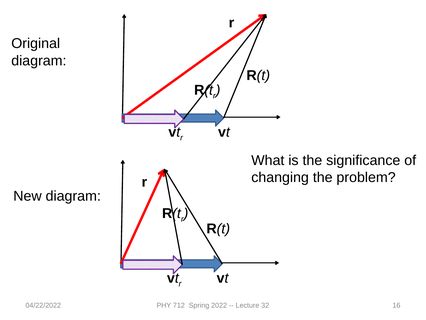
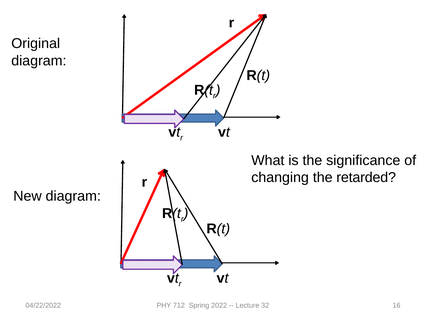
problem: problem -> retarded (366, 177)
